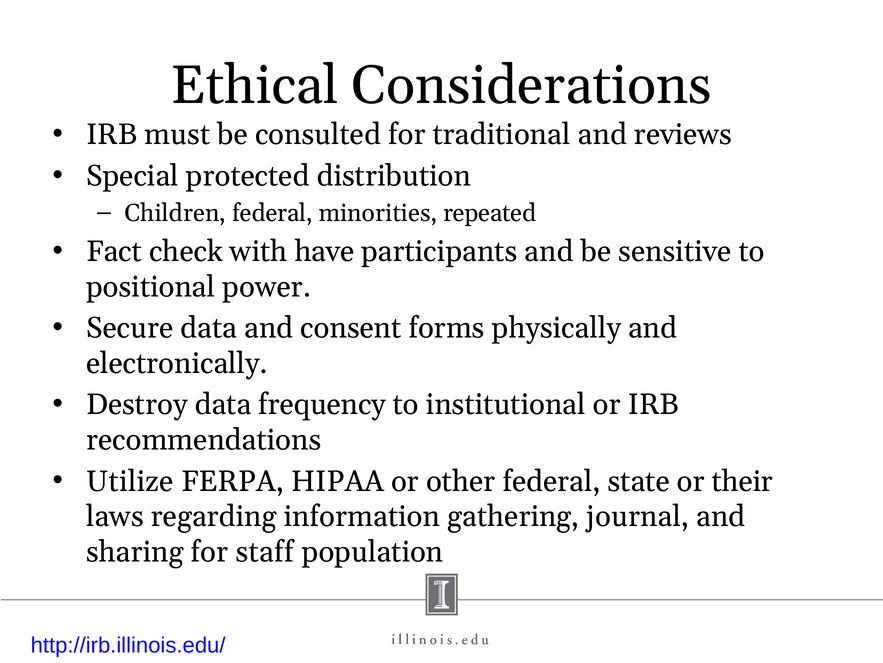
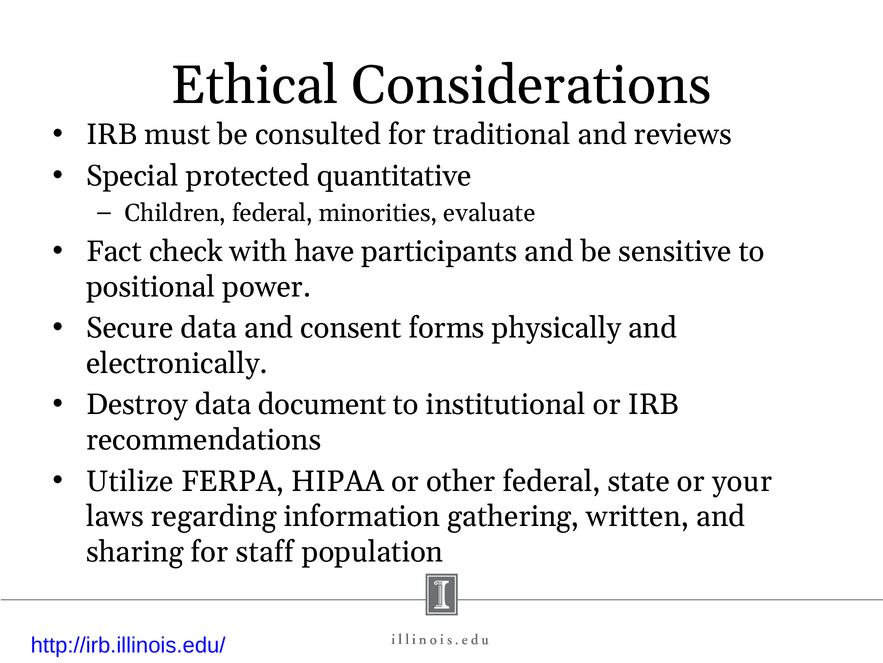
distribution: distribution -> quantitative (394, 176)
repeated: repeated -> evaluate (489, 213)
frequency: frequency -> document (322, 404)
their: their -> your (742, 481)
journal: journal -> written (638, 516)
